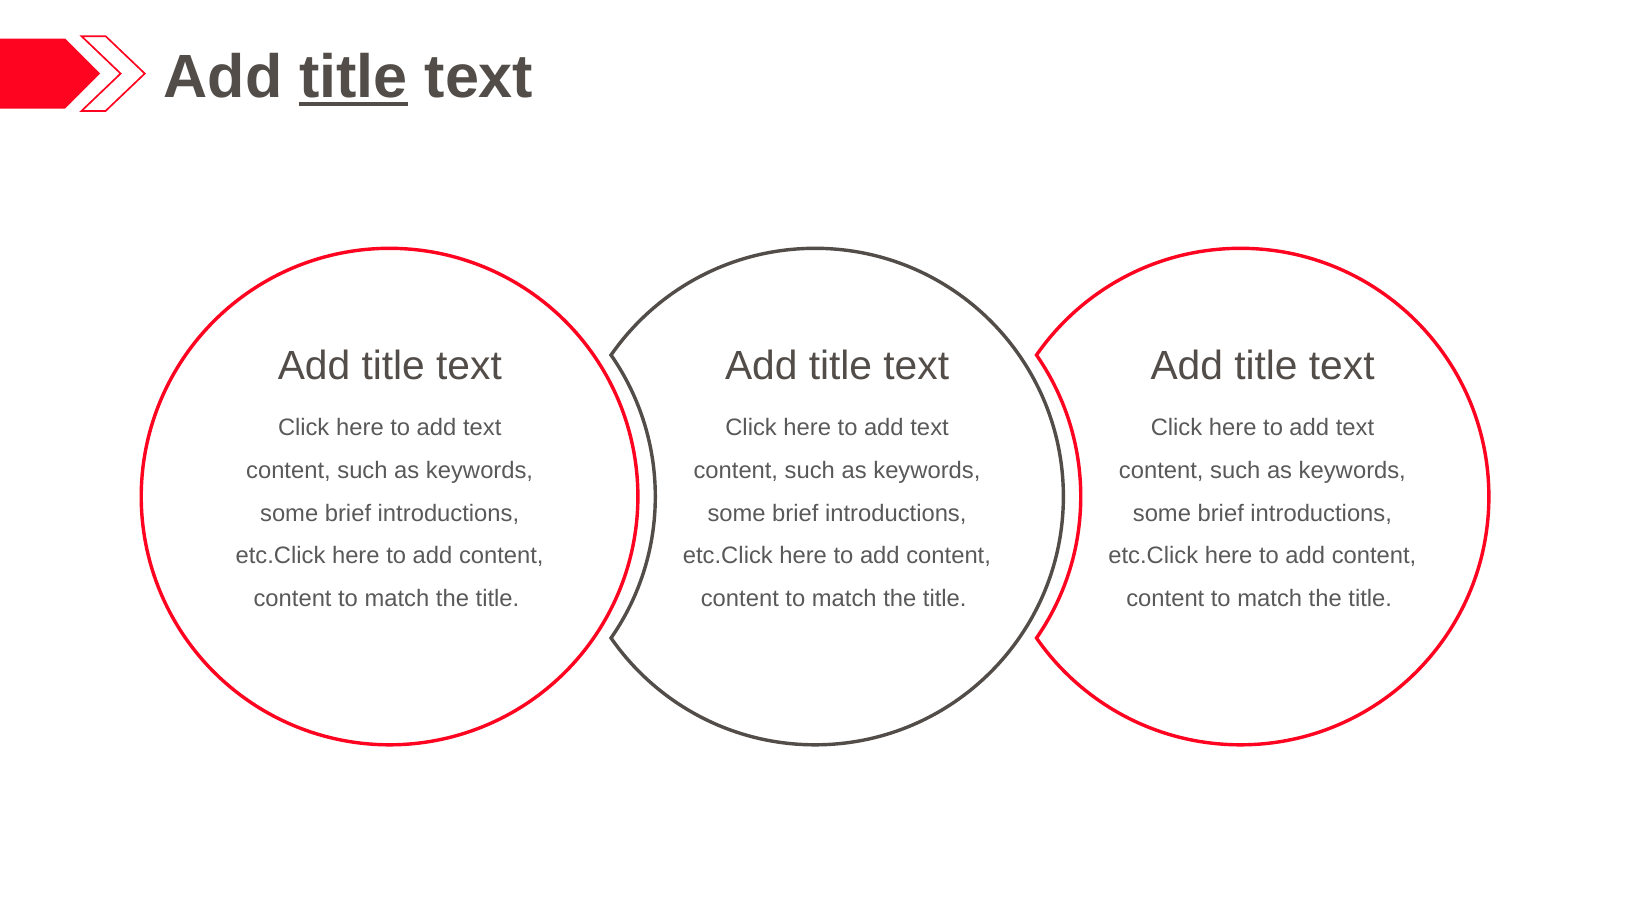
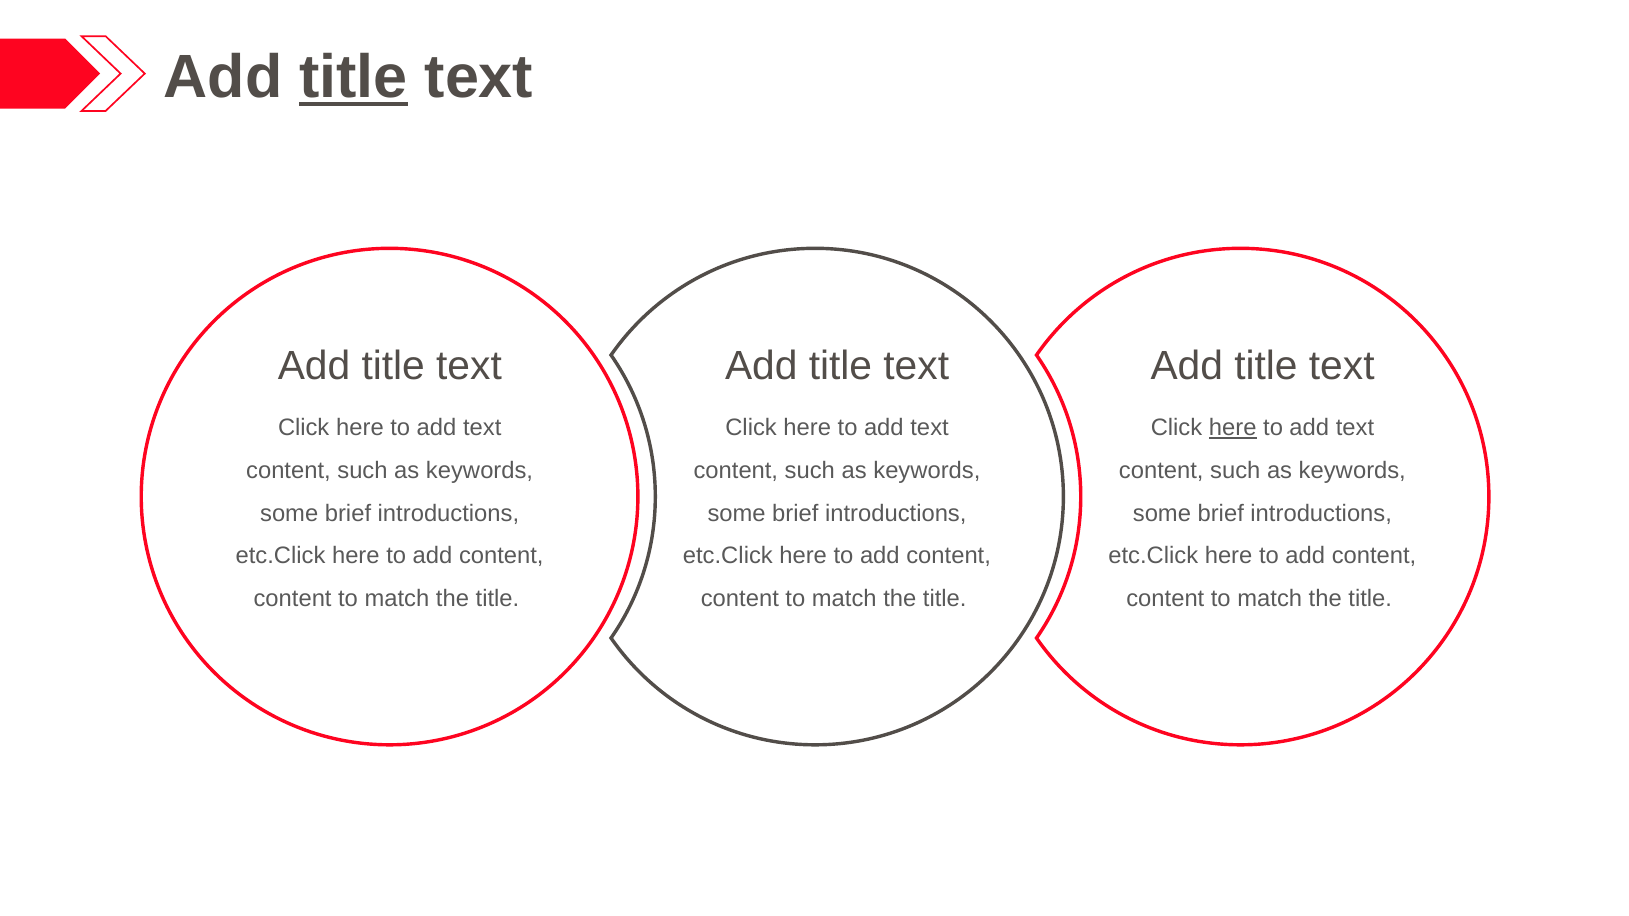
here underline: none -> present (1233, 428)
